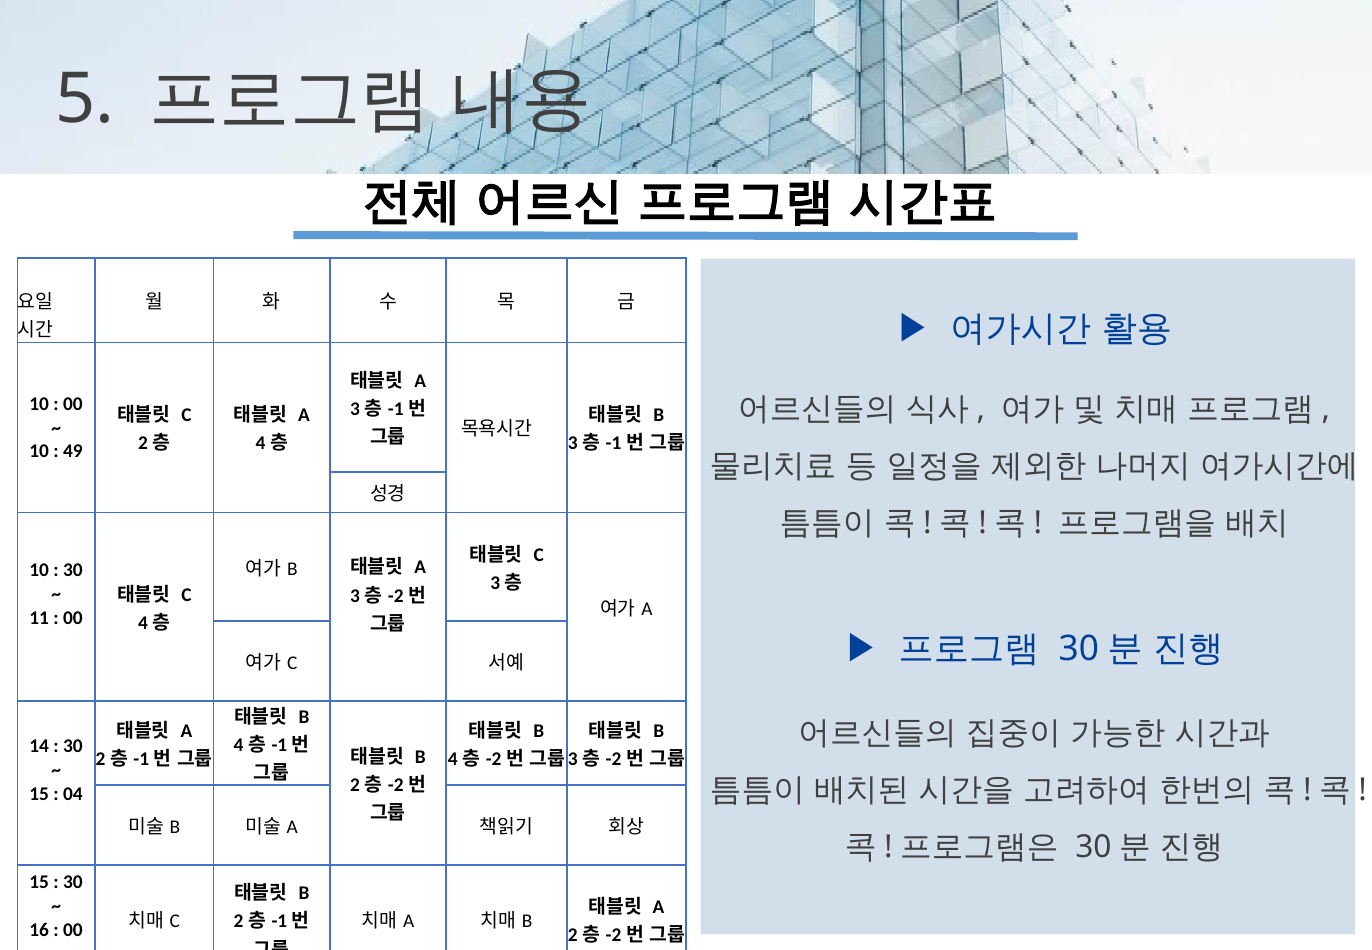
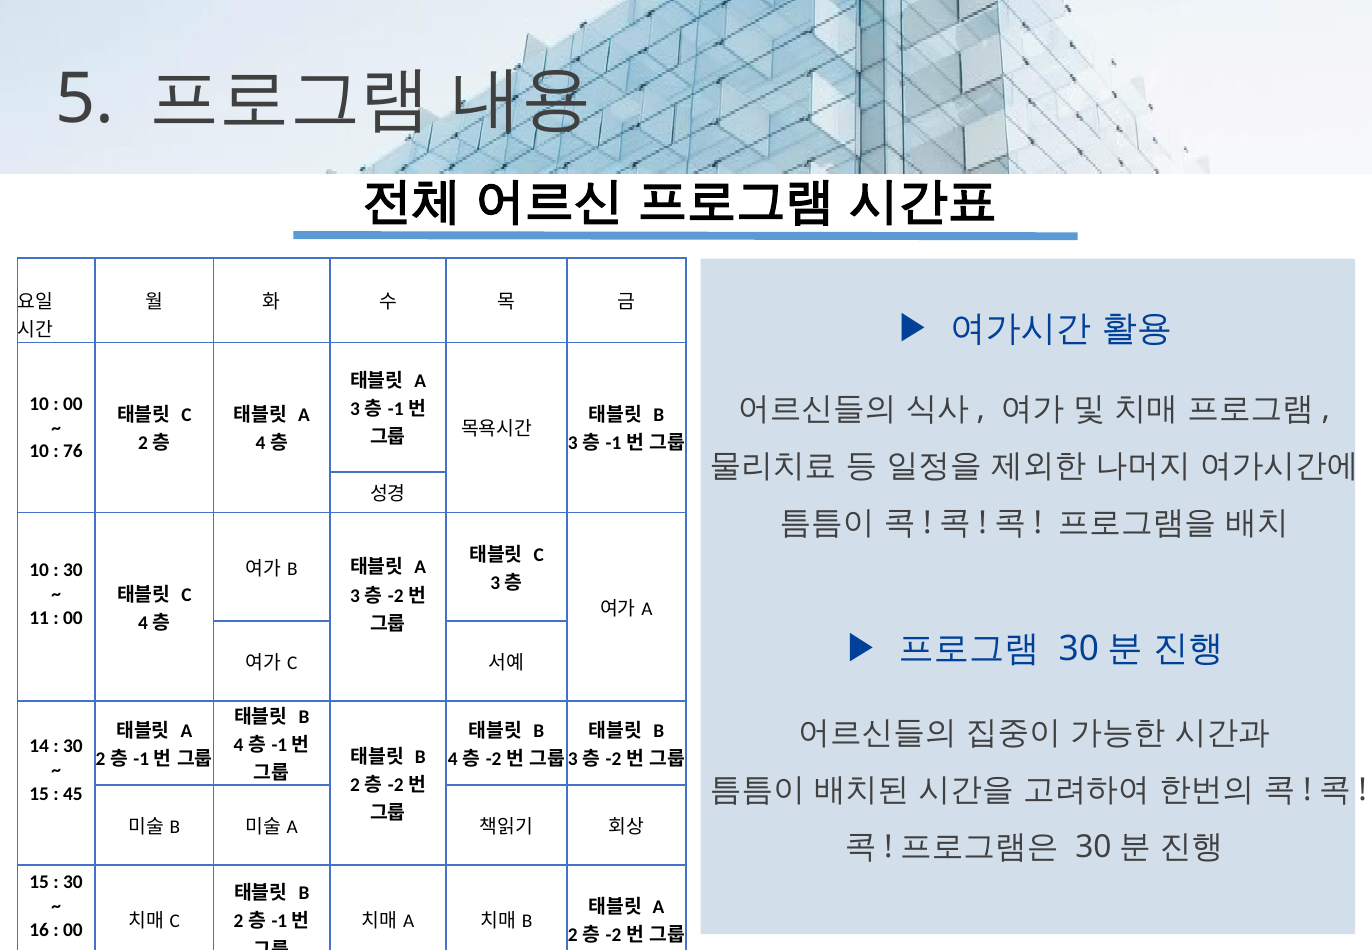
49: 49 -> 76 (73, 451)
04: 04 -> 45 (73, 794)
